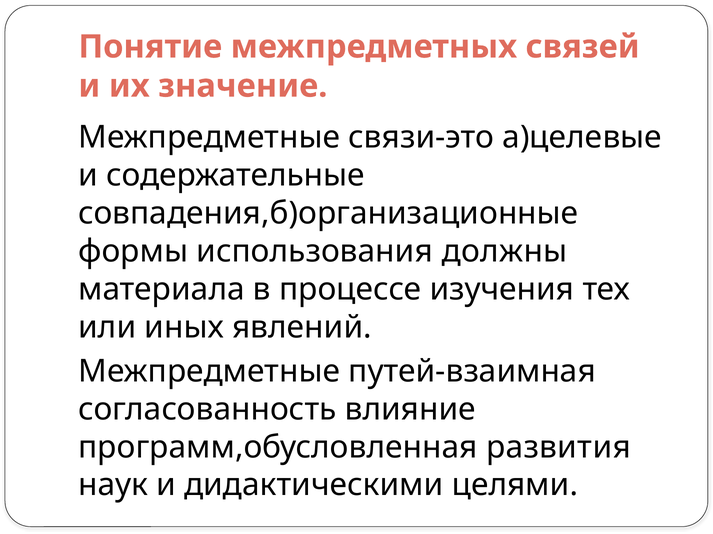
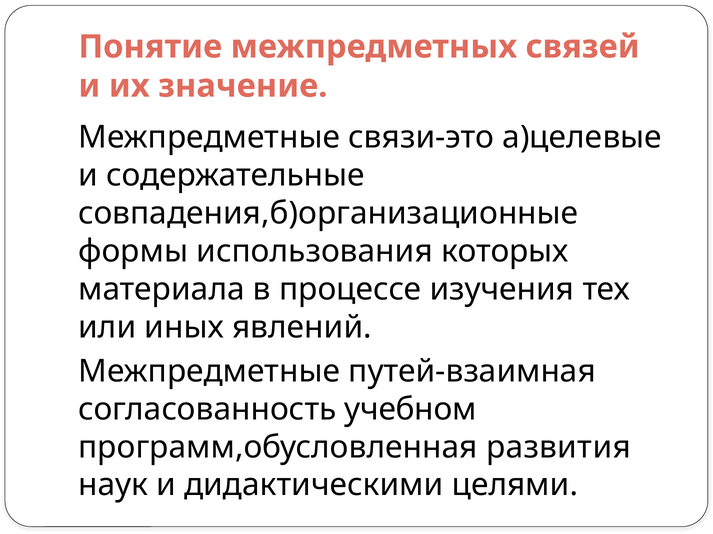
должны: должны -> которых (505, 252)
влияние: влияние -> учебном (410, 410)
